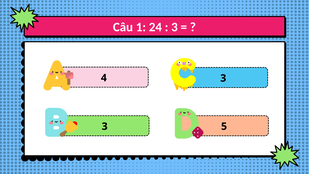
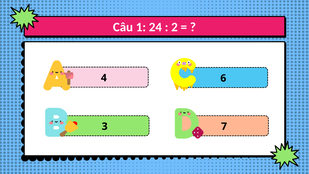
3: 3 -> 2 (174, 27)
4 3: 3 -> 6 (223, 78)
5: 5 -> 7 (224, 126)
